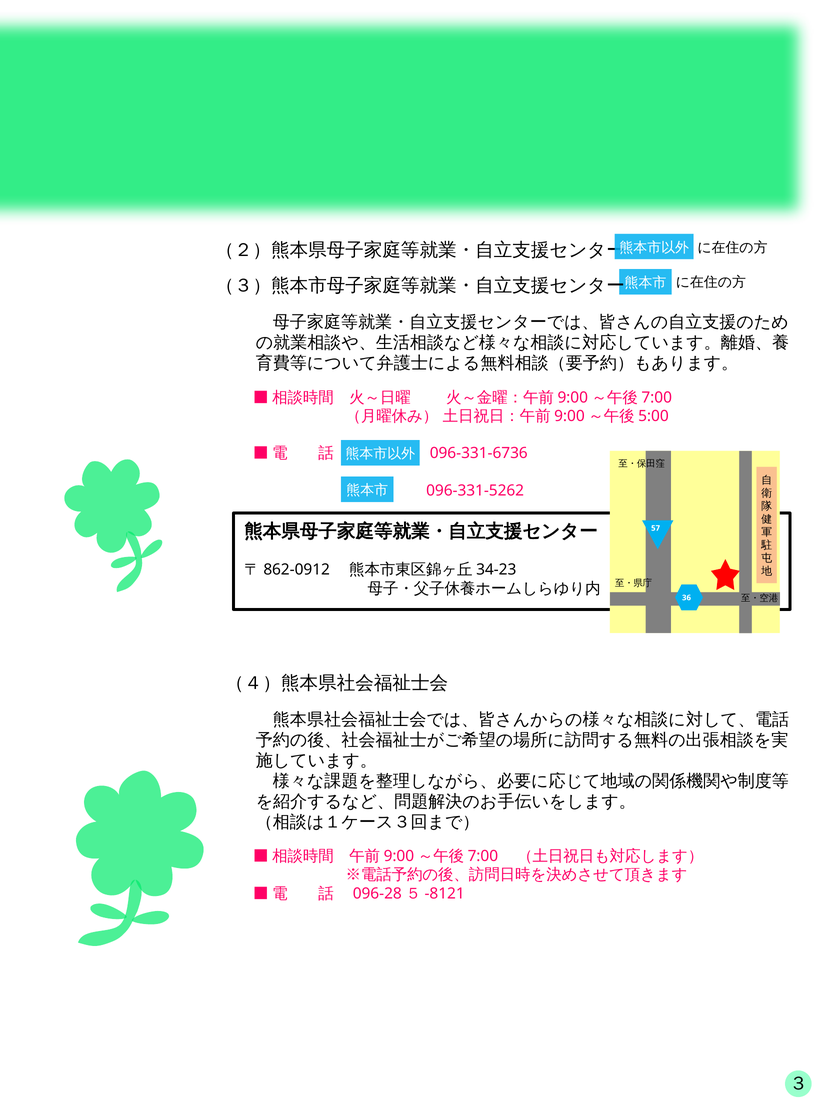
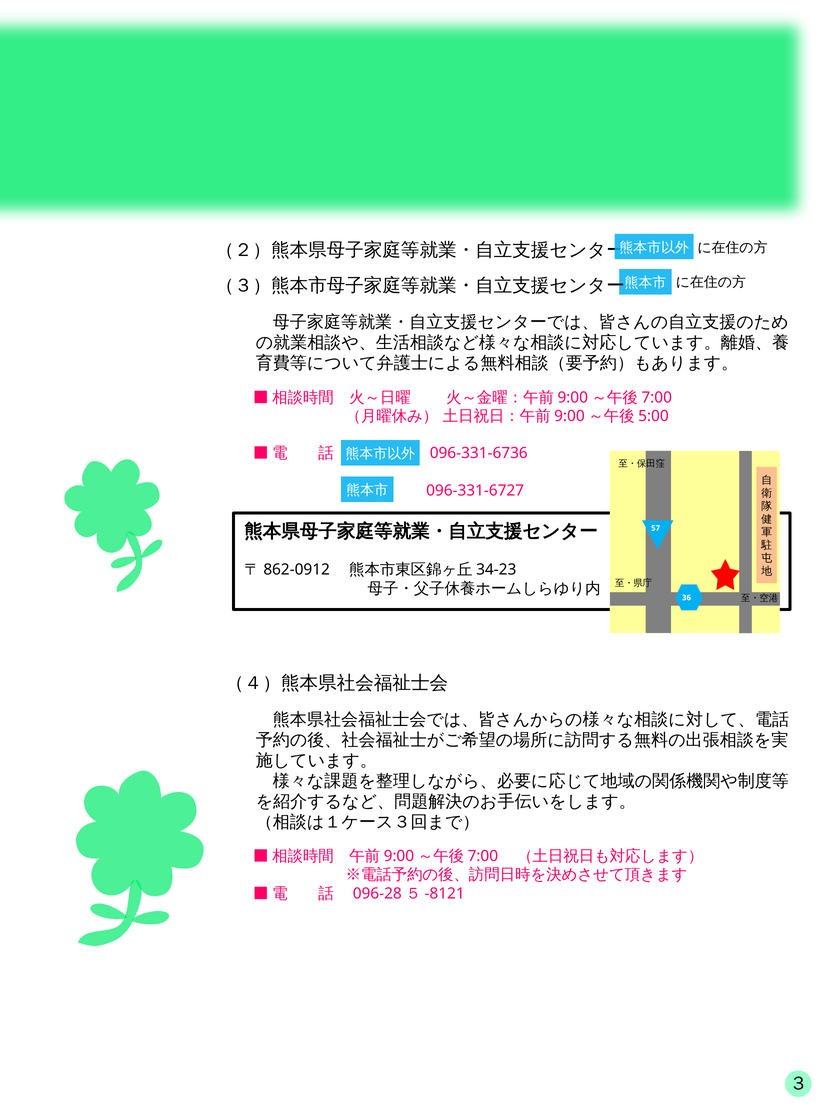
096-331-5262: 096-331-5262 -> 096-331-6727 (475, 490)
